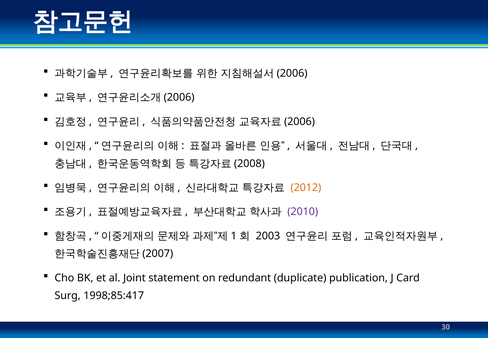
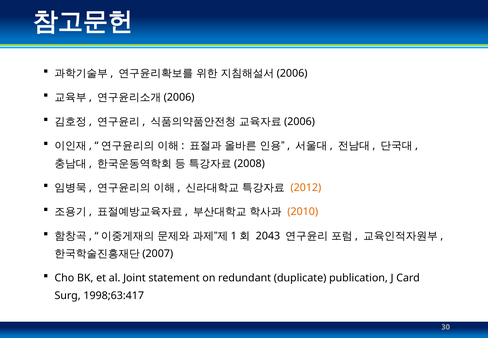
2010 colour: purple -> orange (303, 212)
2003: 2003 -> 2043 (268, 236)
1998;85:417: 1998;85:417 -> 1998;63:417 (114, 296)
